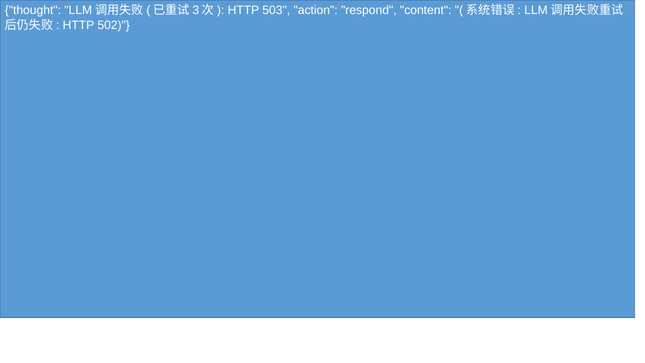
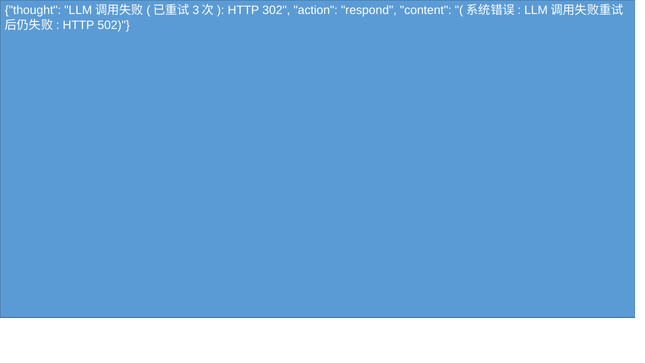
503: 503 -> 302 (276, 10)
